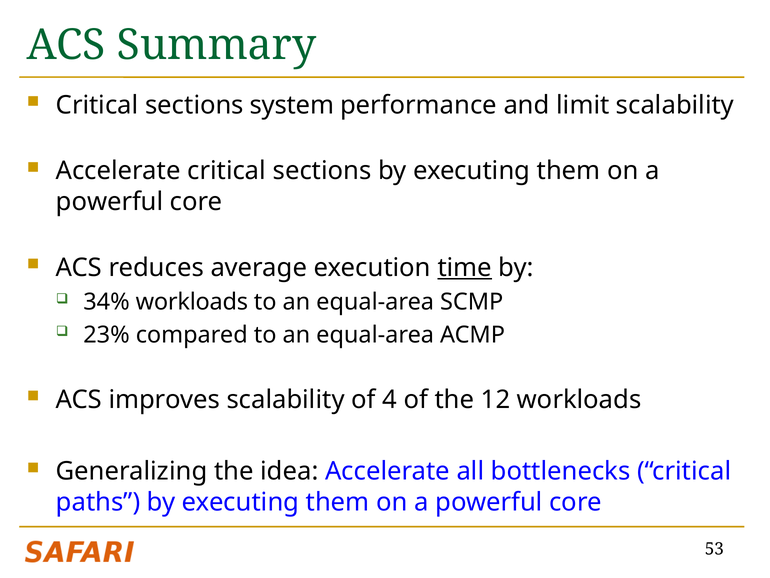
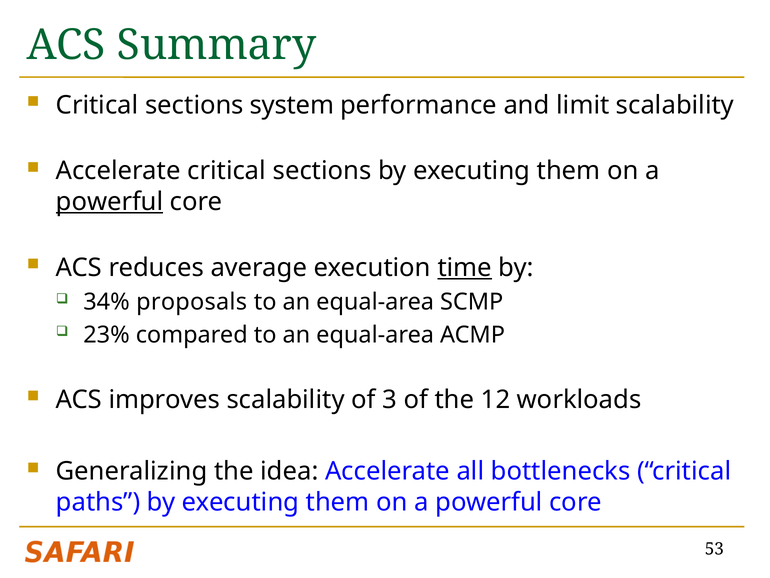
powerful underline: none -> present (110, 202)
34% workloads: workloads -> proposals (192, 302)
4: 4 -> 3 (390, 399)
